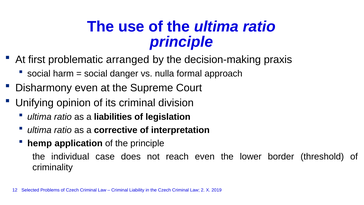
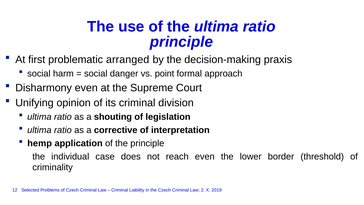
nulla: nulla -> point (165, 73)
liabilities: liabilities -> shouting (113, 117)
